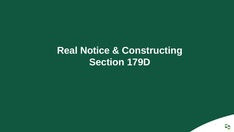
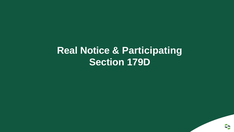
Constructing: Constructing -> Participating (152, 50)
